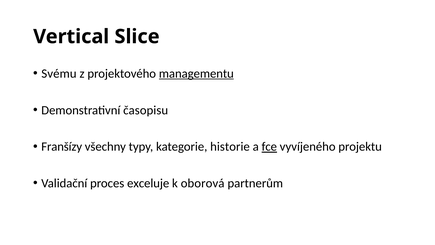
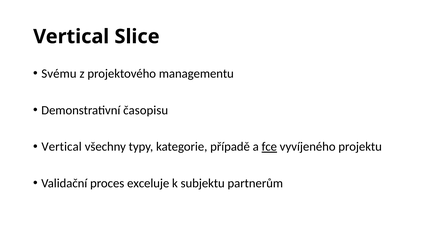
managementu underline: present -> none (196, 74)
Franšízy: Franšízy -> Vertical (62, 147)
historie: historie -> případě (230, 147)
oborová: oborová -> subjektu (203, 183)
